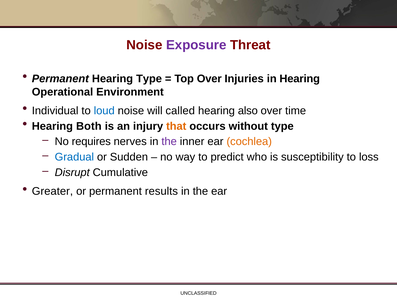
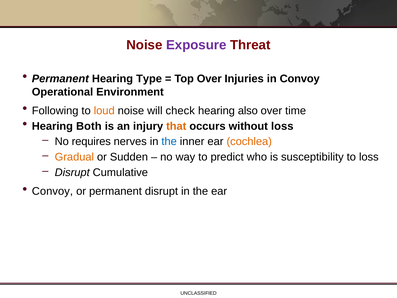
in Hearing: Hearing -> Convoy (300, 79)
Individual: Individual -> Following (55, 111)
loud colour: blue -> orange (104, 111)
called: called -> check (180, 111)
without type: type -> loss (282, 126)
the colour: purple -> blue (169, 141)
Gradual colour: blue -> orange (74, 157)
Greater: Greater -> Convoy (52, 191)
permanent results: results -> disrupt (161, 191)
